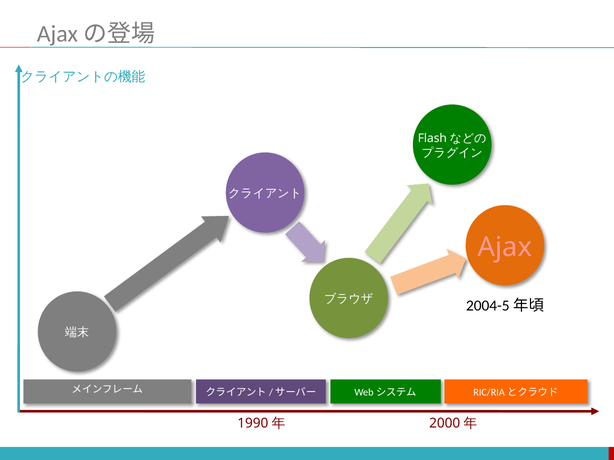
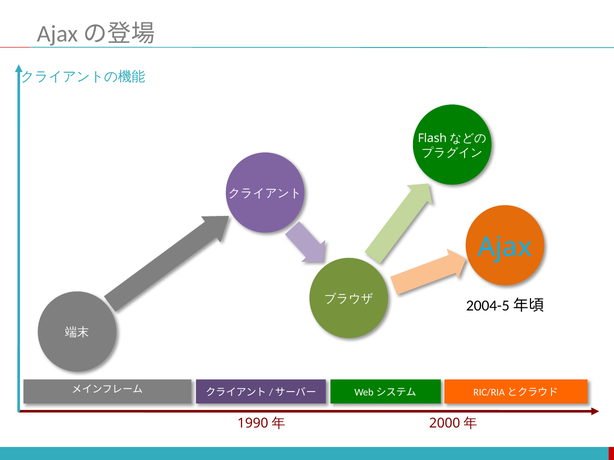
Ajax colour: pink -> light blue (505, 247)
